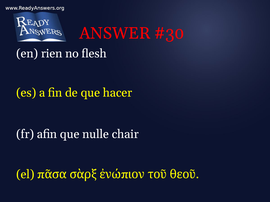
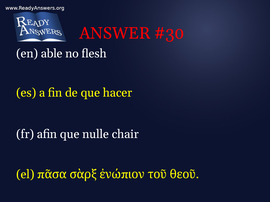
rien: rien -> able (52, 54)
